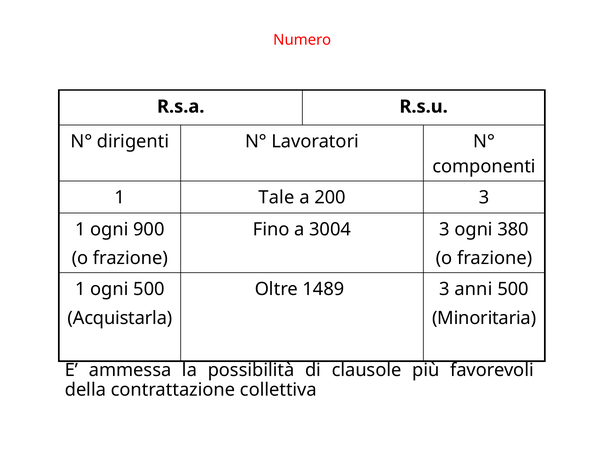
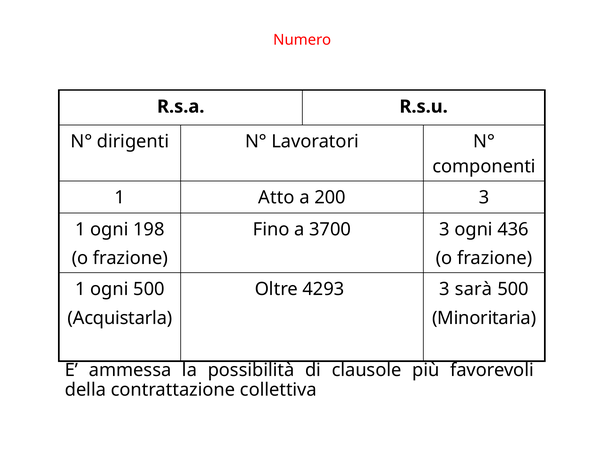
Tale: Tale -> Atto (276, 197)
900: 900 -> 198 (149, 229)
3004: 3004 -> 3700 (330, 229)
380: 380 -> 436 (513, 229)
1489: 1489 -> 4293 (323, 289)
anni: anni -> sarà (473, 289)
